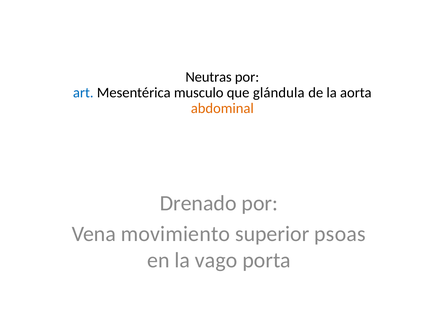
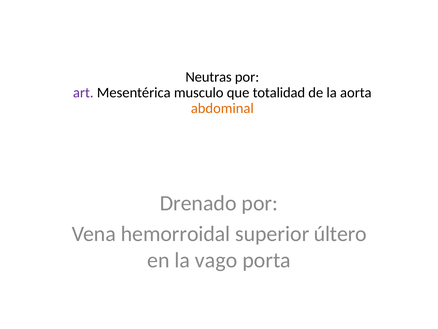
art colour: blue -> purple (83, 93)
glándula: glándula -> totalidad (279, 93)
movimiento: movimiento -> hemorroidal (176, 234)
psoas: psoas -> últero (340, 234)
